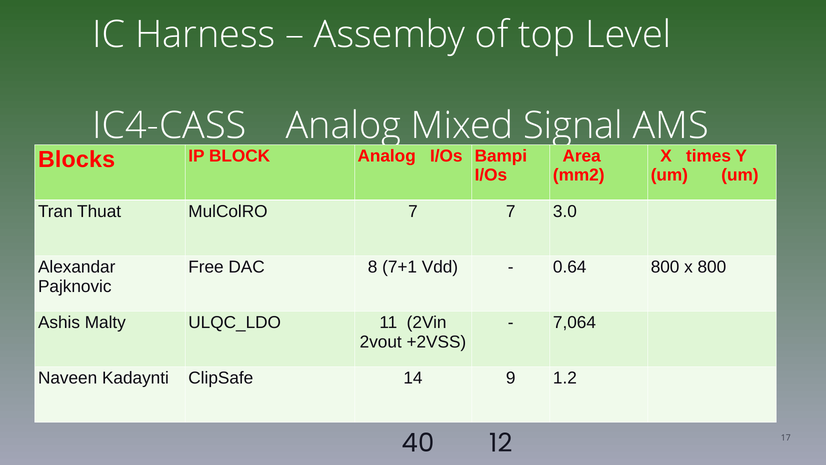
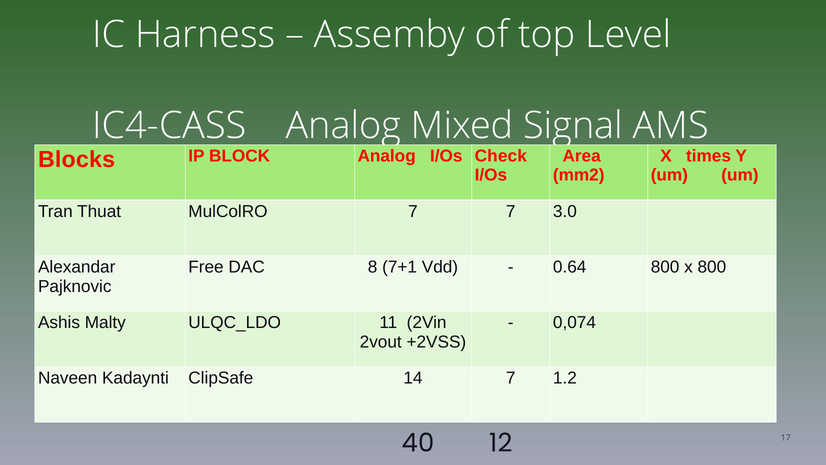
Bampi: Bampi -> Check (501, 156)
7,064: 7,064 -> 0,074 (574, 322)
14 9: 9 -> 7 (511, 378)
